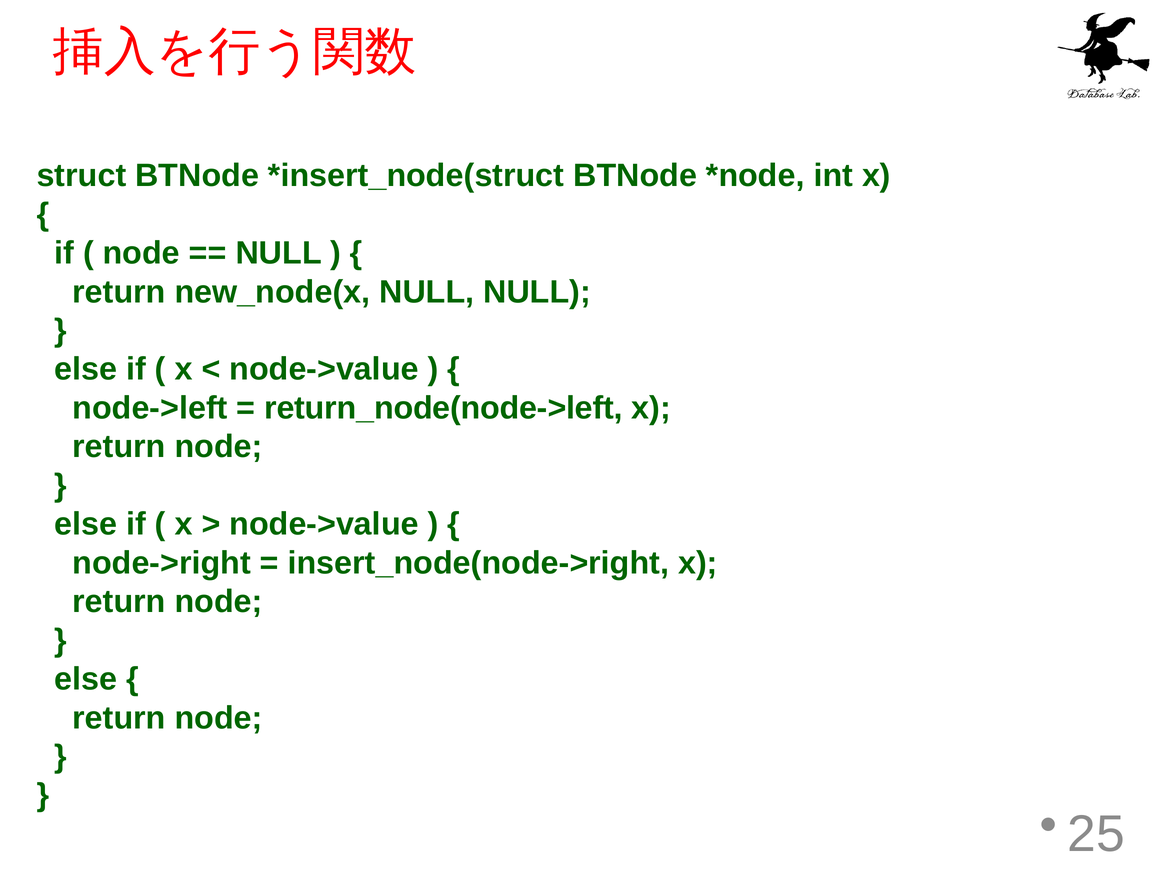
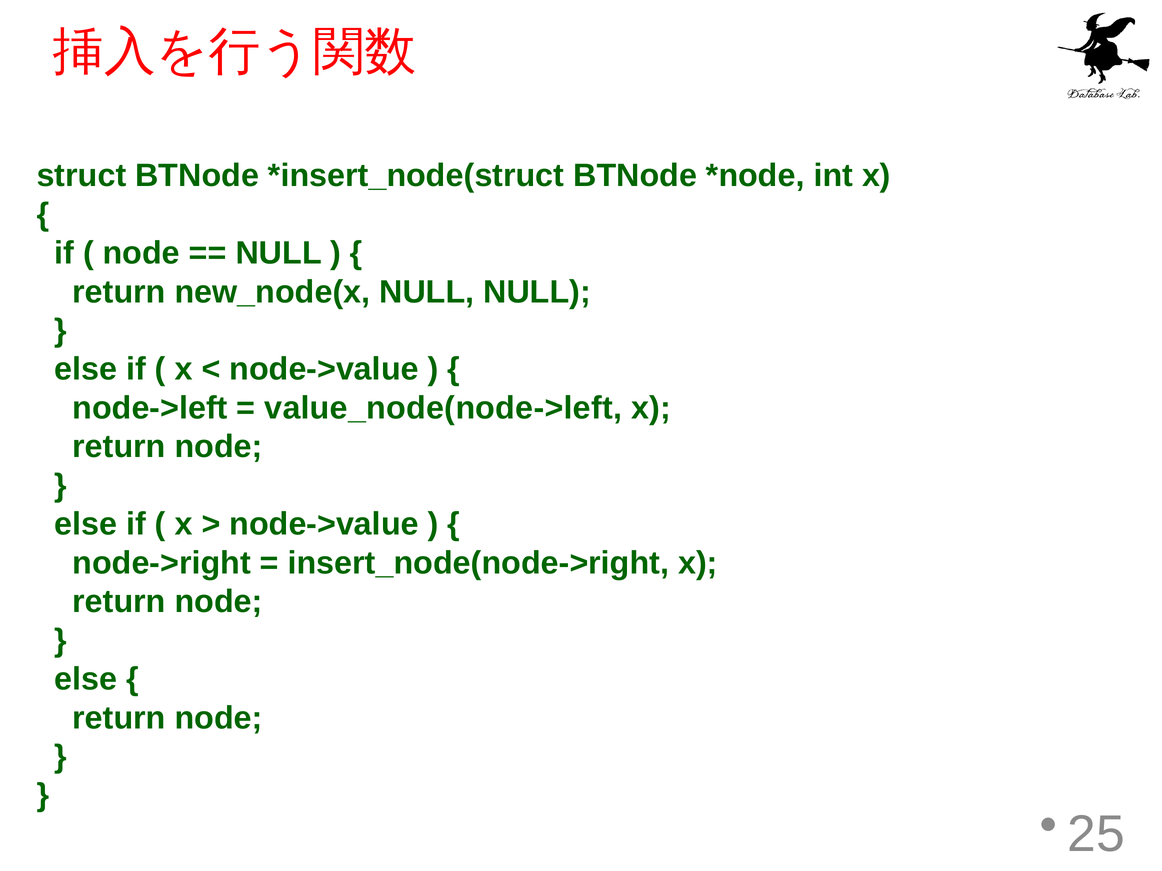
return_node(node->left: return_node(node->left -> value_node(node->left (443, 408)
